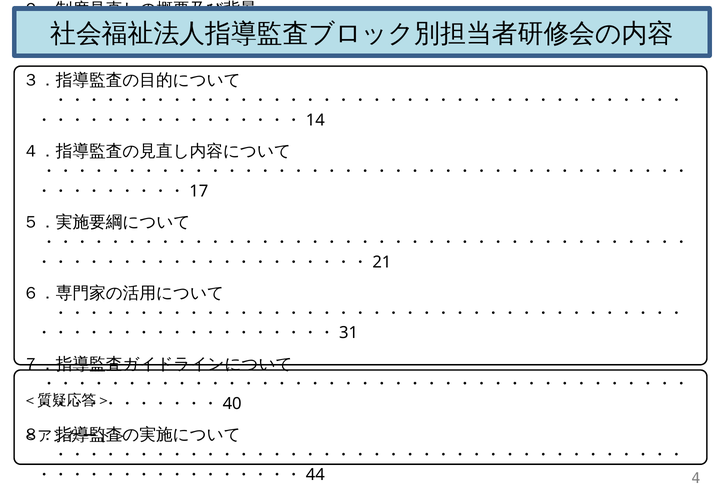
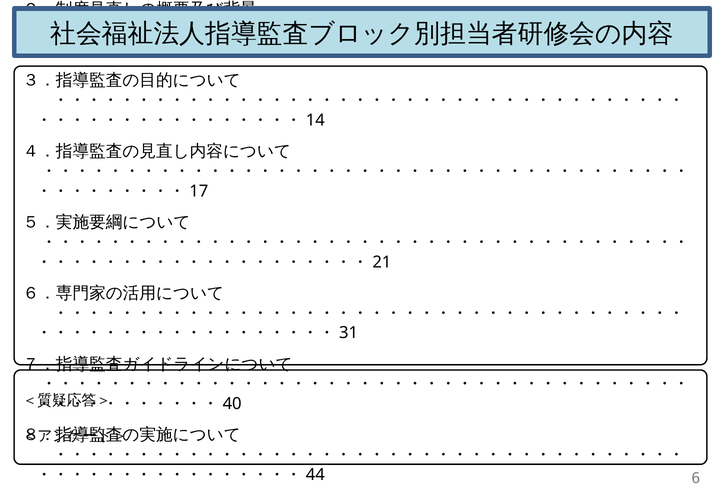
4: 4 -> 6 (696, 479)
